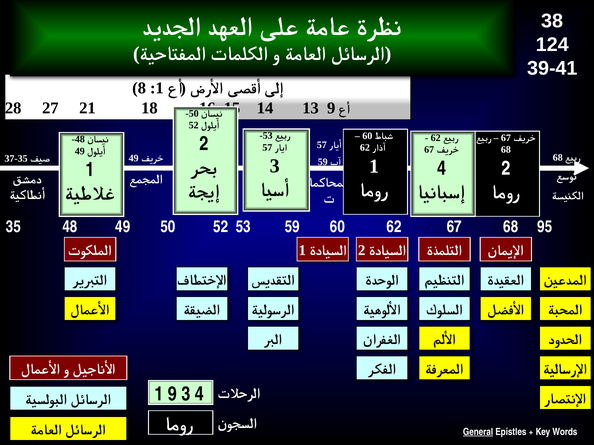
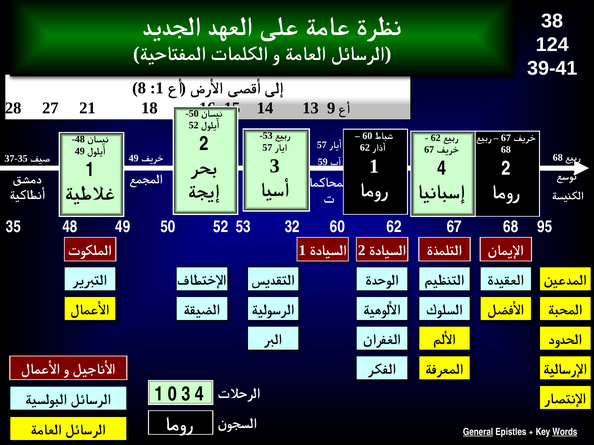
53 59: 59 -> 32 (292, 227)
1 9: 9 -> 0 (172, 394)
Words underline: none -> present (565, 432)
